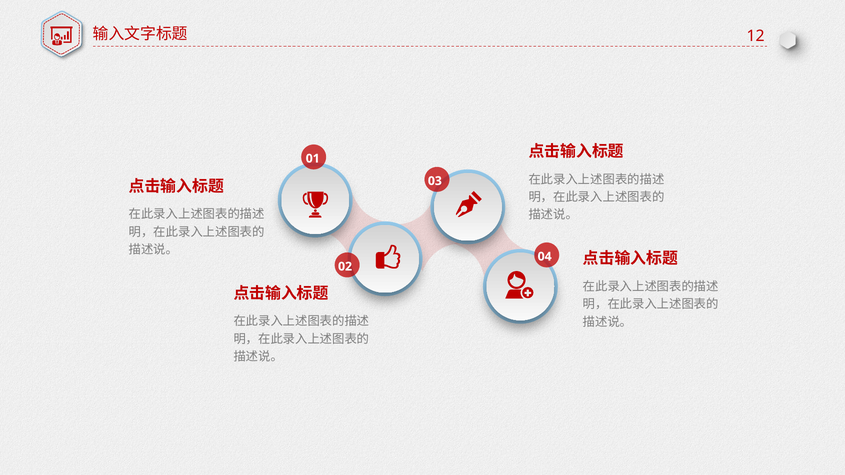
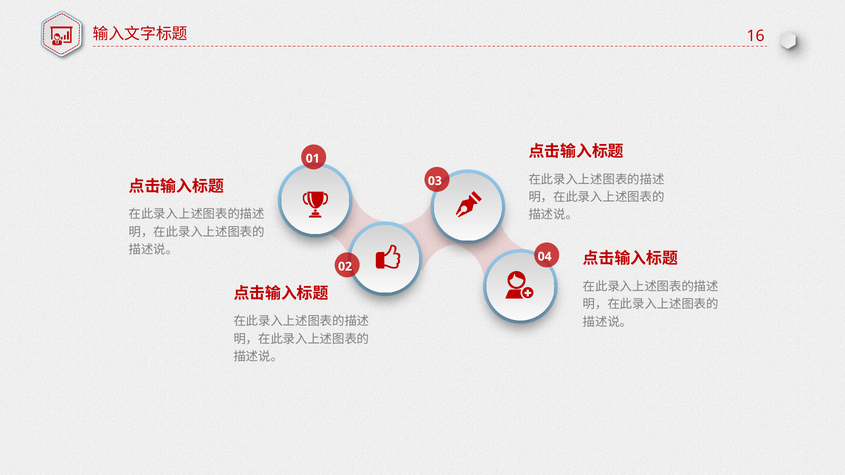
12: 12 -> 16 (756, 36)
